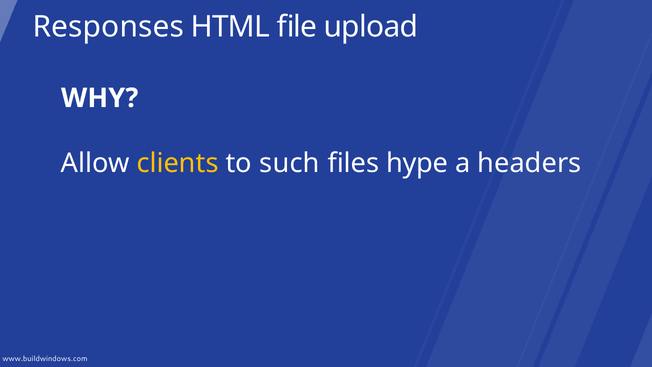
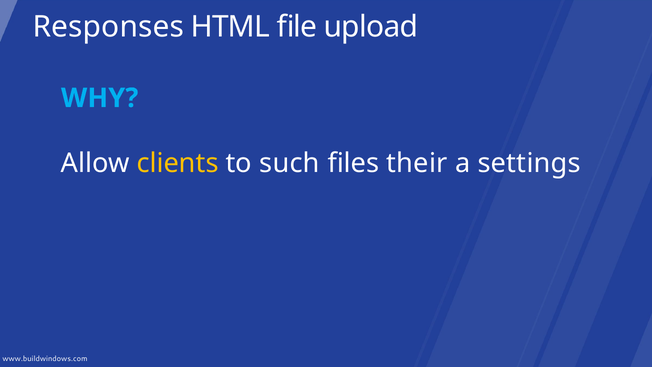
WHY colour: white -> light blue (100, 98)
hype: hype -> their (417, 163)
headers: headers -> settings (529, 163)
